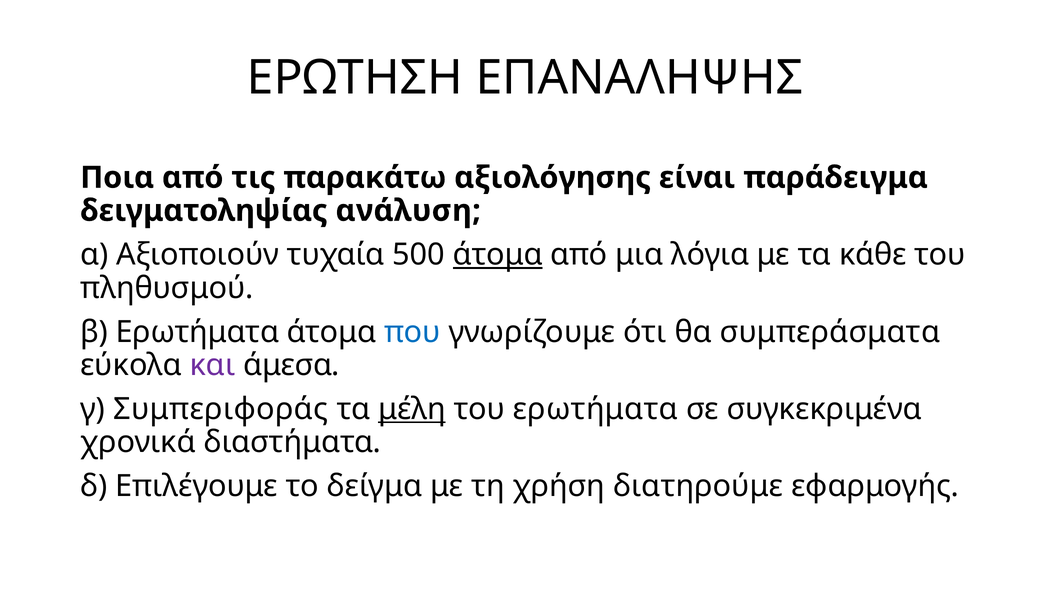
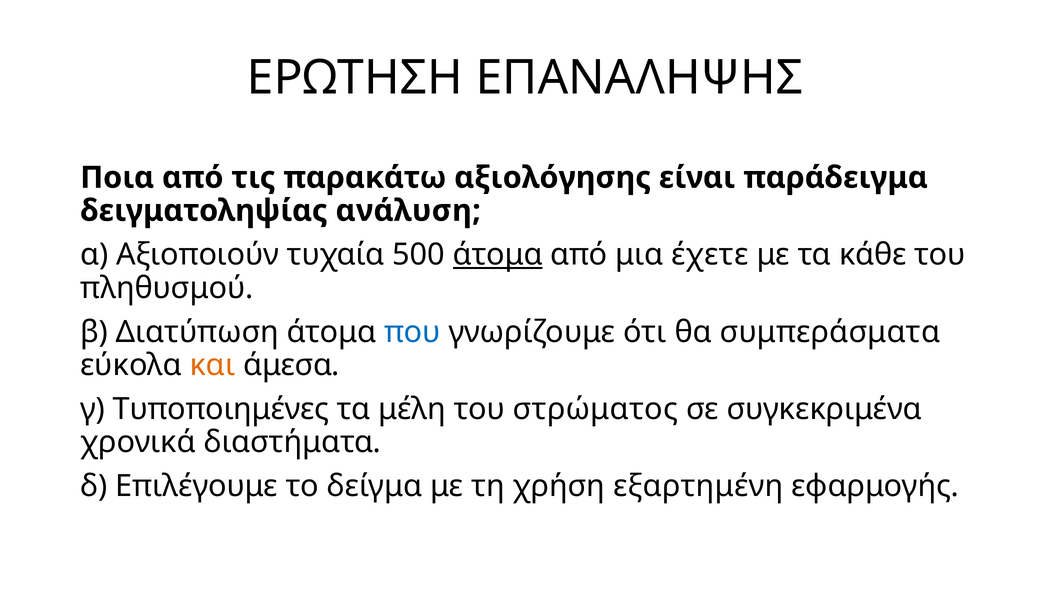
λόγια: λόγια -> έχετε (710, 255)
β Ερωτήματα: Ερωτήματα -> Διατύπωση (197, 332)
και colour: purple -> orange (212, 365)
Συμπεριφοράς: Συμπεριφοράς -> Τυποποιημένες (221, 409)
μέλη underline: present -> none (412, 409)
του ερωτήματα: ερωτήματα -> στρώματος (595, 409)
διατηρούμε: διατηρούμε -> εξαρτημένη (698, 486)
